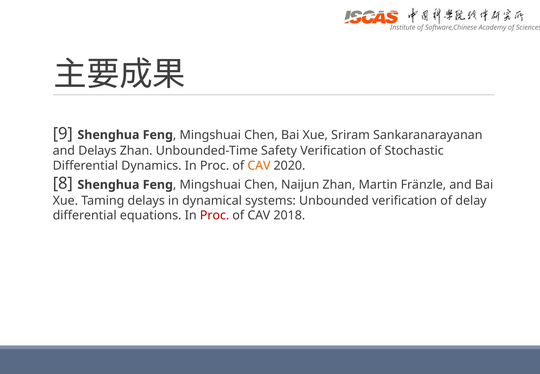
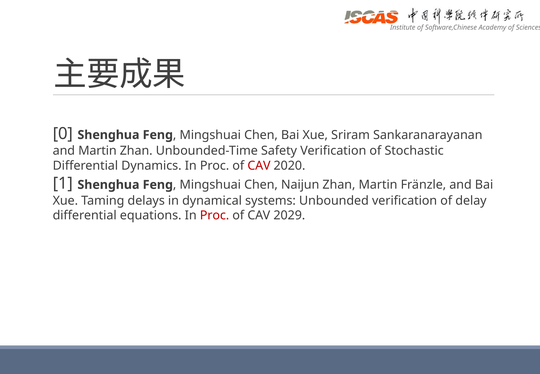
9: 9 -> 0 (63, 133)
and Delays: Delays -> Martin (97, 151)
CAV colour: orange -> red (259, 166)
8: 8 -> 1 (63, 183)
2018: 2018 -> 2029 (289, 215)
